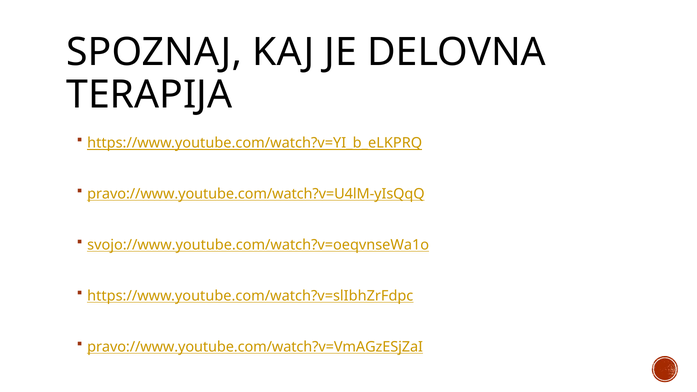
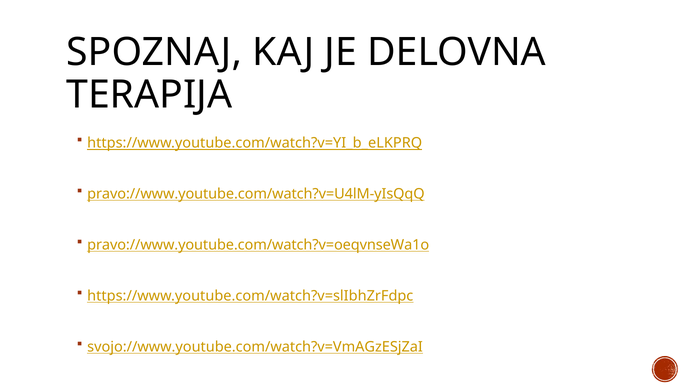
svojo://www.youtube.com/watch?v=oeqvnseWa1o: svojo://www.youtube.com/watch?v=oeqvnseWa1o -> pravo://www.youtube.com/watch?v=oeqvnseWa1o (258, 245)
pravo://www.youtube.com/watch?v=VmAGzESjZaI: pravo://www.youtube.com/watch?v=VmAGzESjZaI -> svojo://www.youtube.com/watch?v=VmAGzESjZaI (255, 347)
